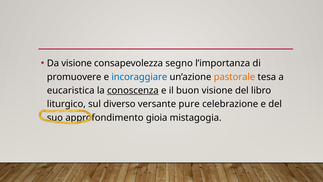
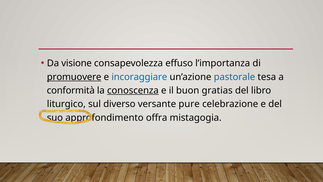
segno: segno -> effuso (179, 63)
promuovere underline: none -> present (74, 77)
pastorale colour: orange -> blue (234, 77)
eucaristica: eucaristica -> conformità (71, 90)
buon visione: visione -> gratias (217, 90)
gioia: gioia -> offra (157, 117)
